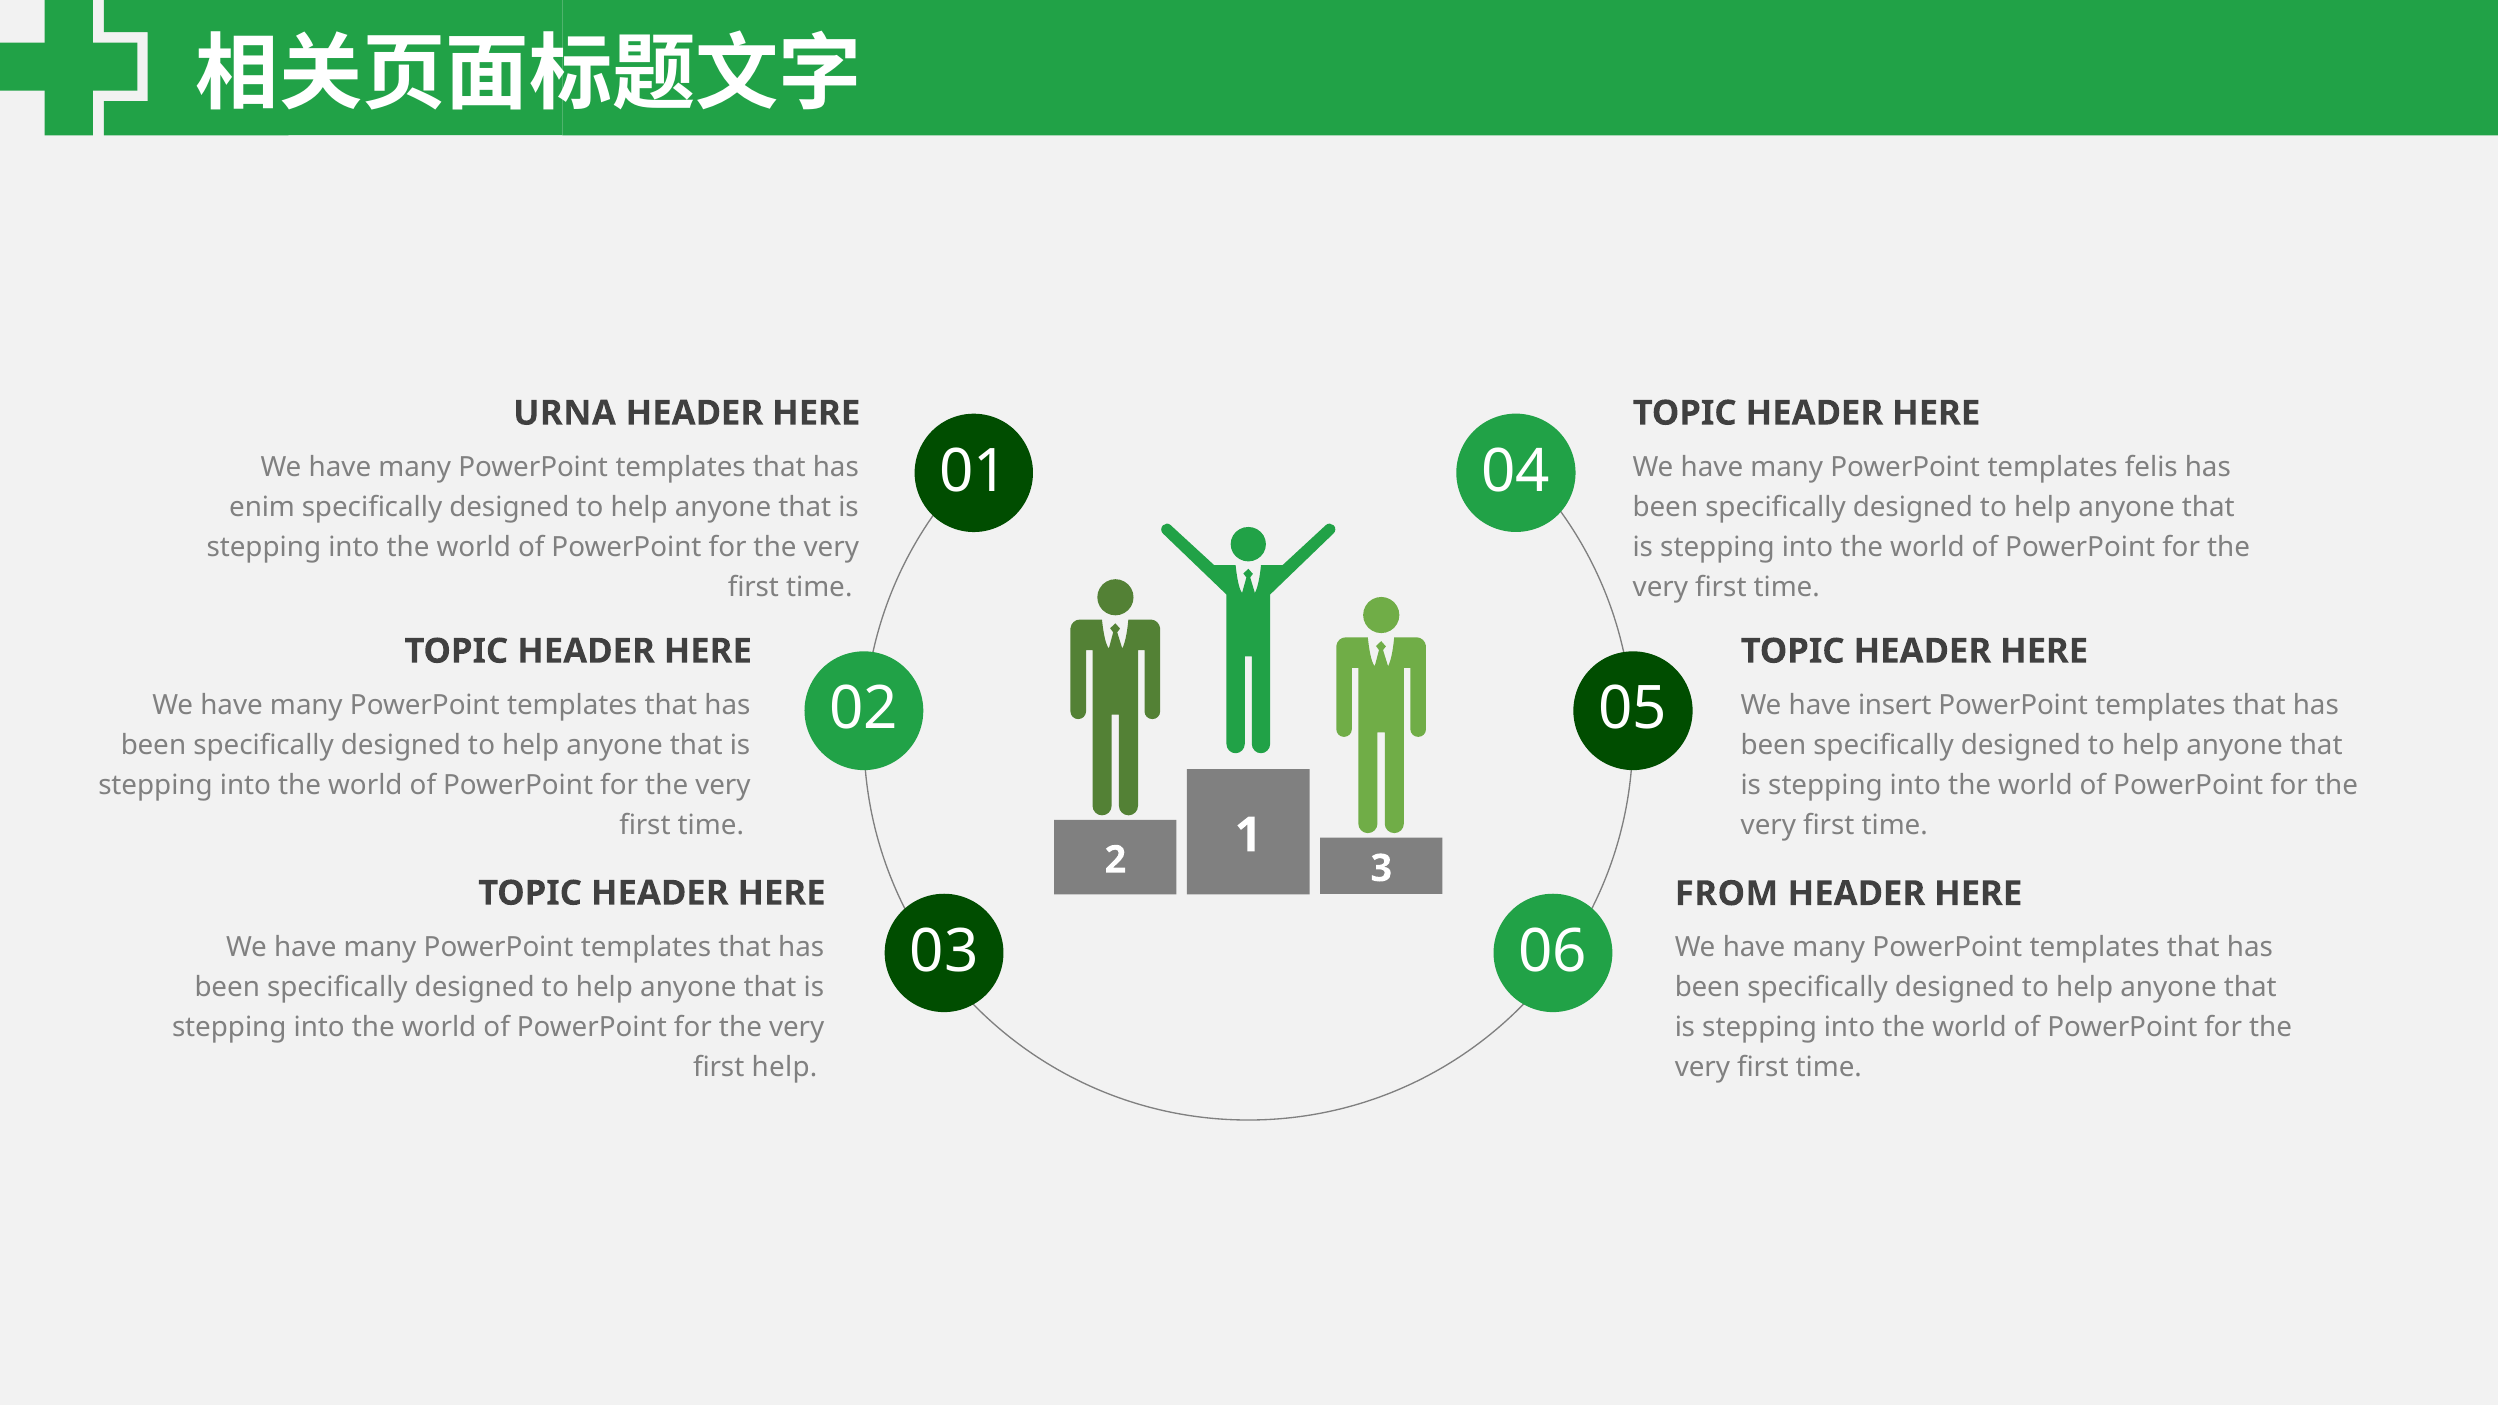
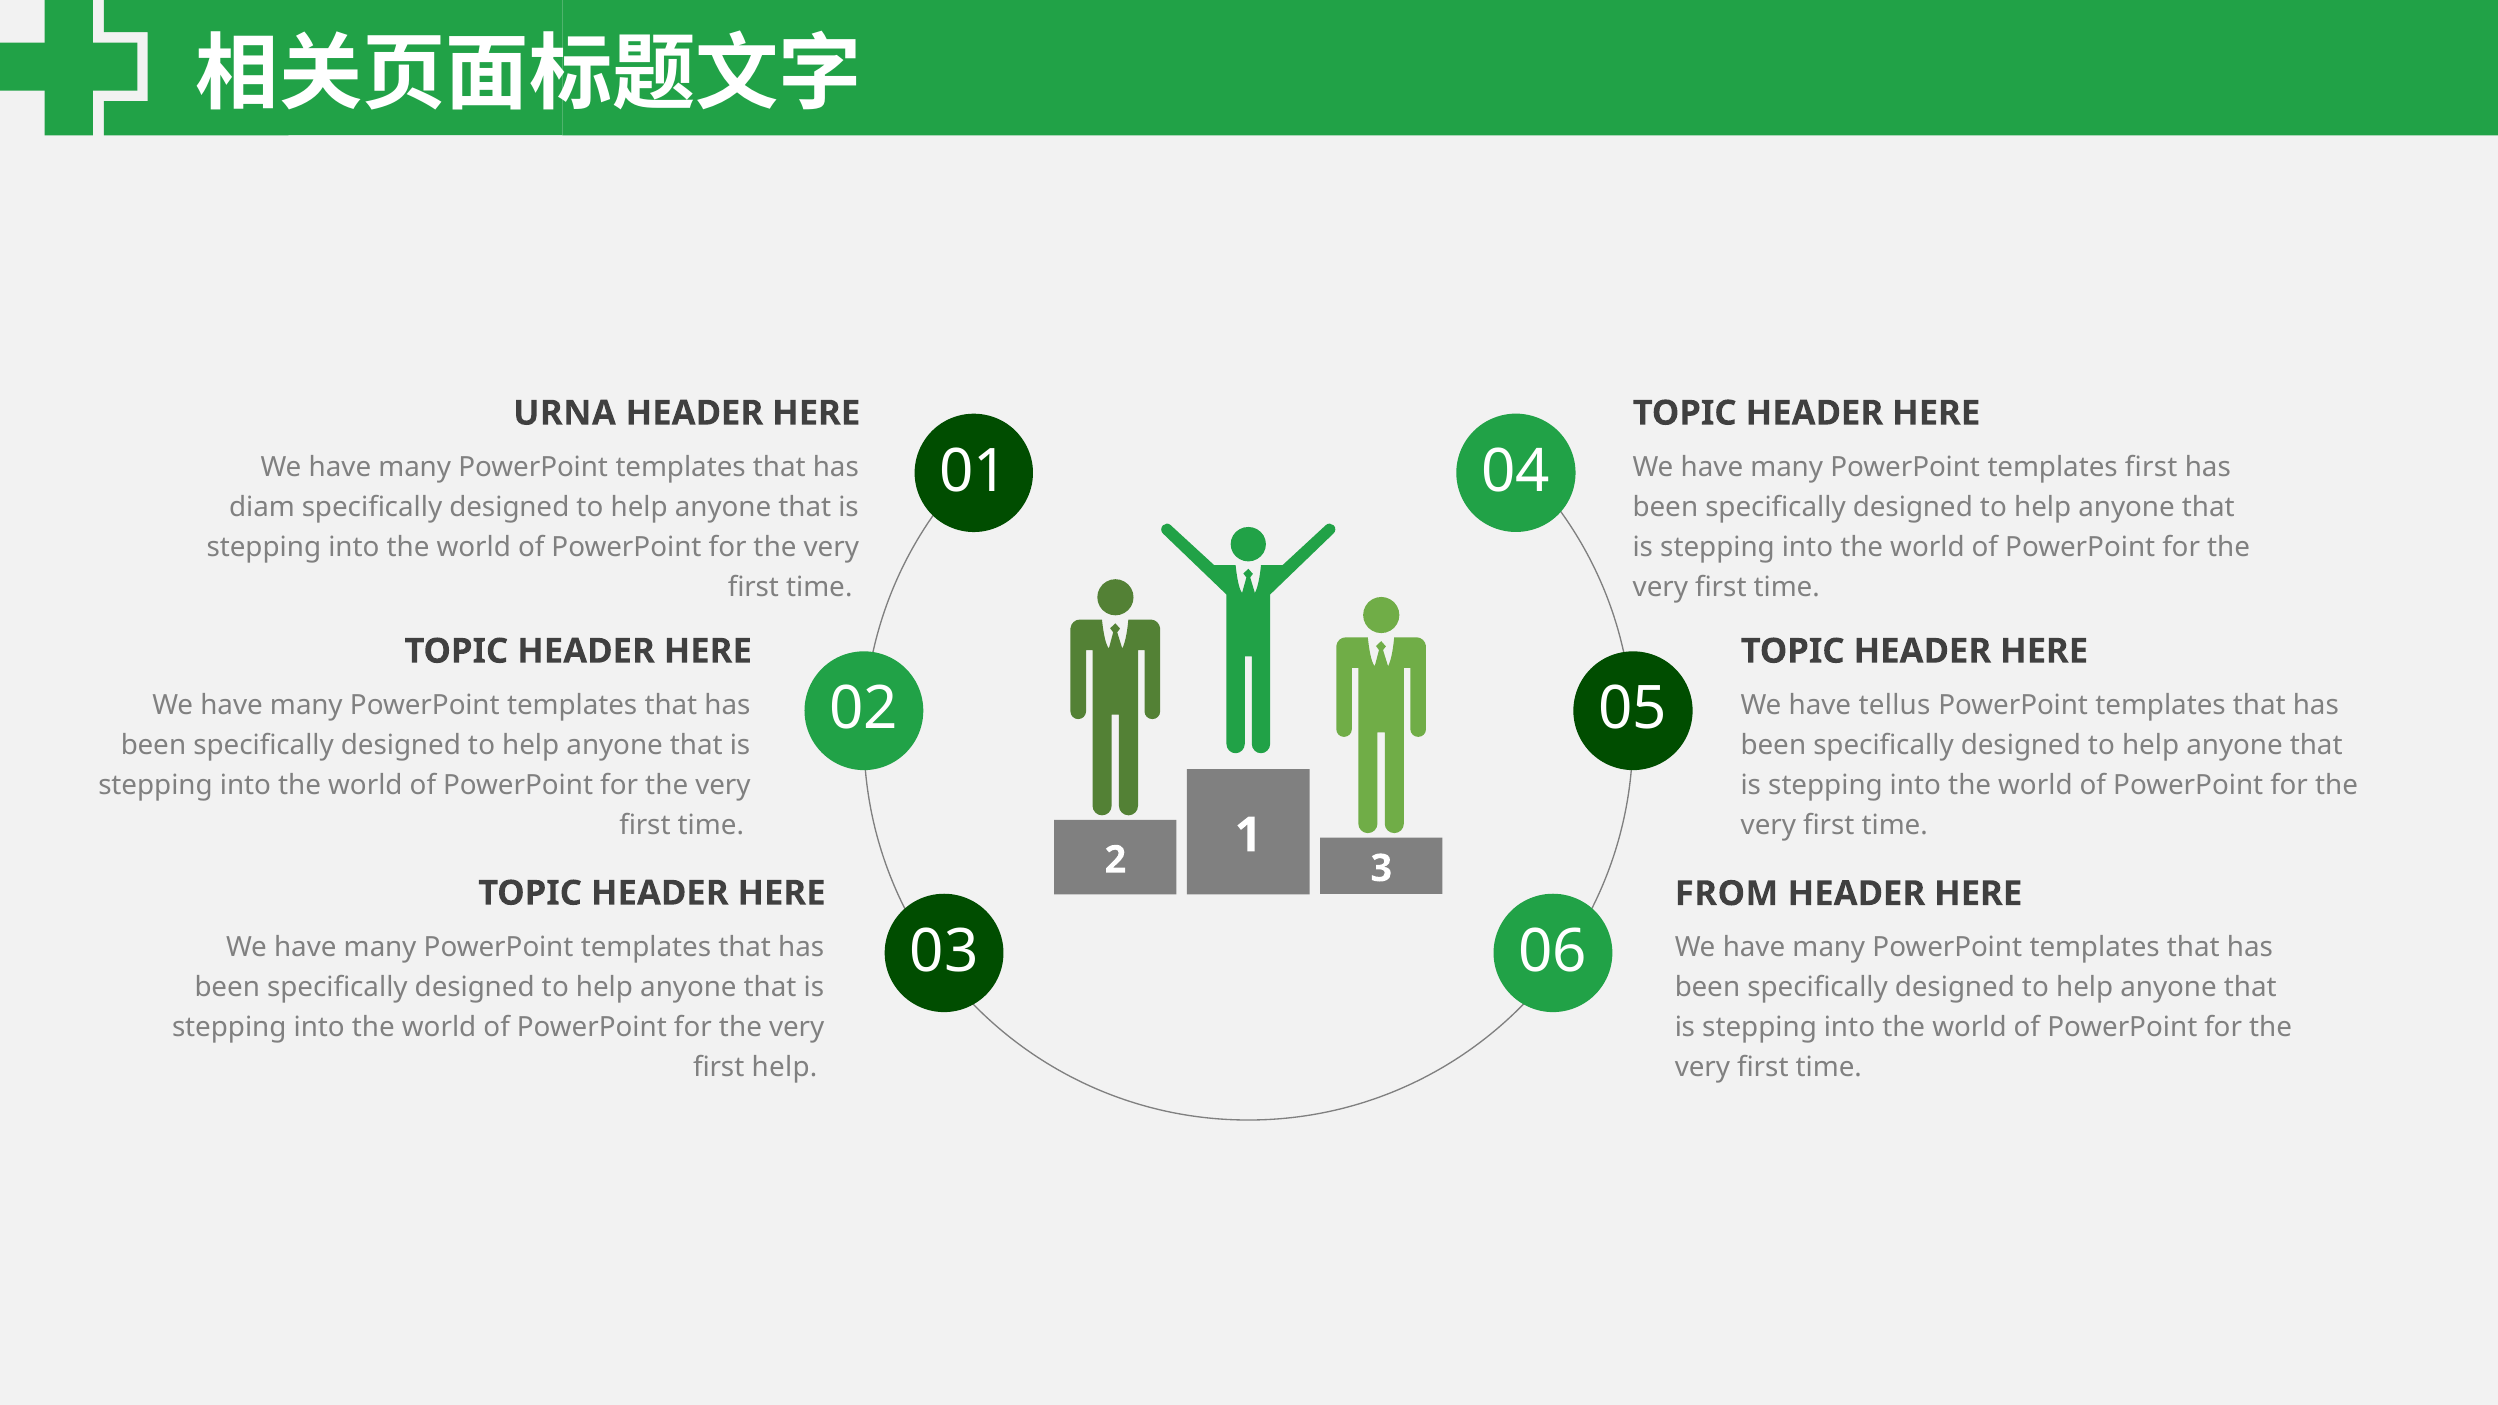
templates felis: felis -> first (2151, 467)
enim: enim -> diam (262, 507)
insert: insert -> tellus (1895, 705)
